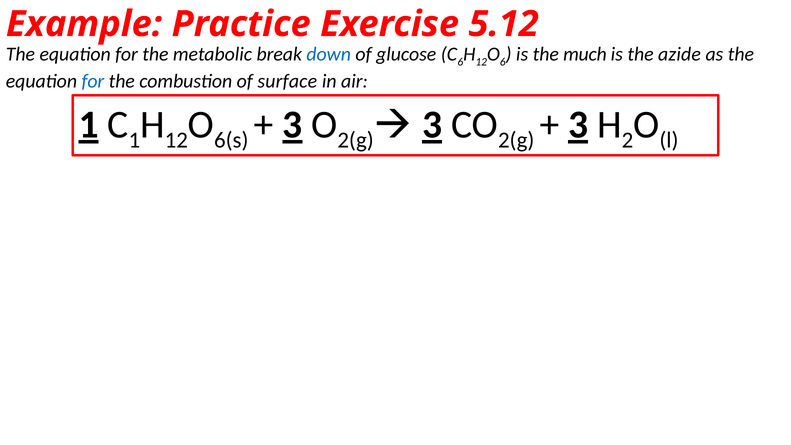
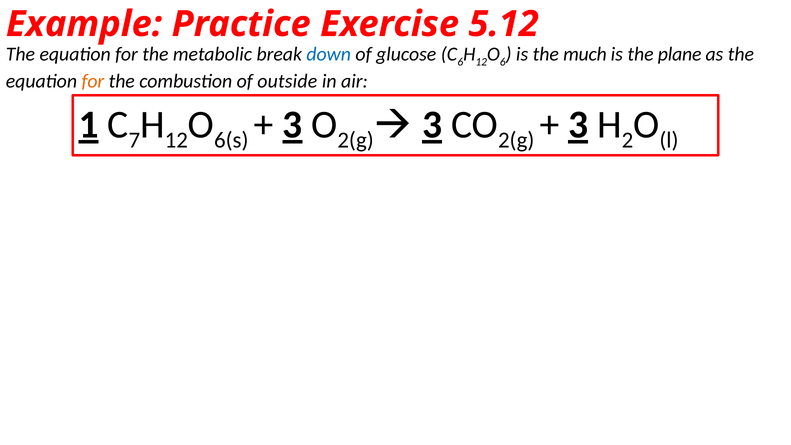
azide: azide -> plane (680, 54)
for colour: blue -> orange (93, 81)
surface: surface -> outside (287, 81)
1: 1 -> 7 (134, 140)
